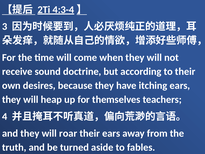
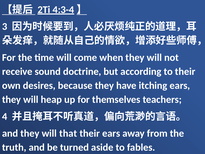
roar: roar -> that (68, 133)
